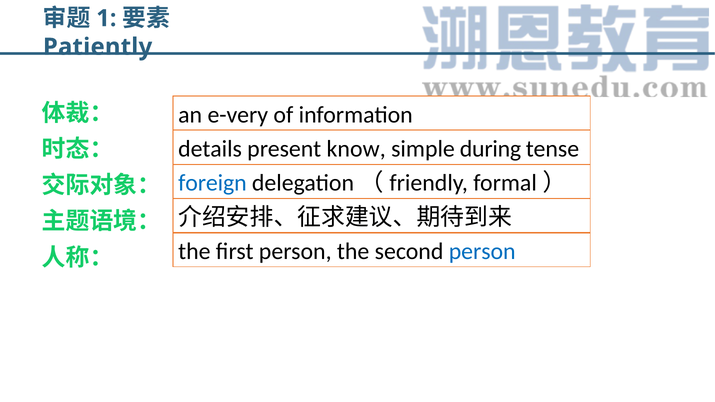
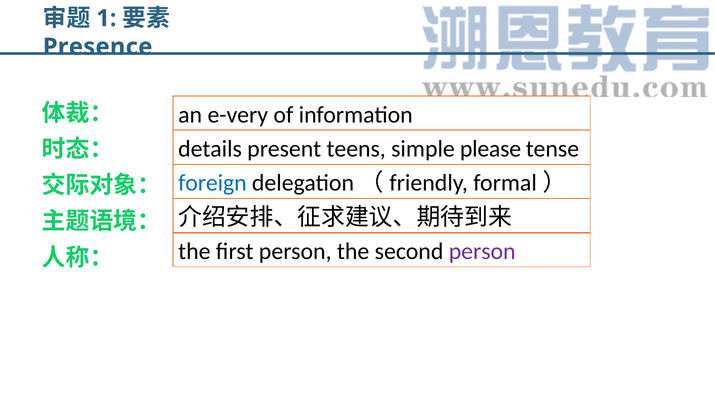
Patiently: Patiently -> Presence (98, 47)
know: know -> teens (356, 149)
during: during -> please (490, 149)
person colour: blue -> purple (482, 252)
